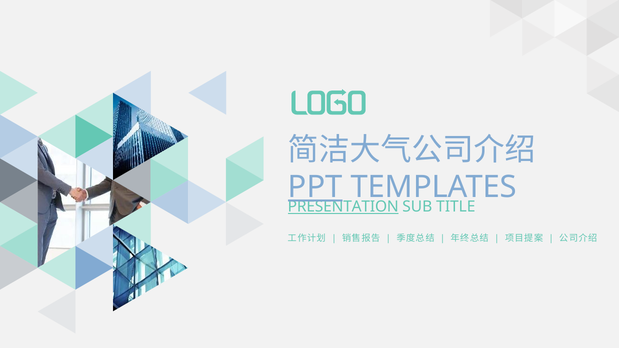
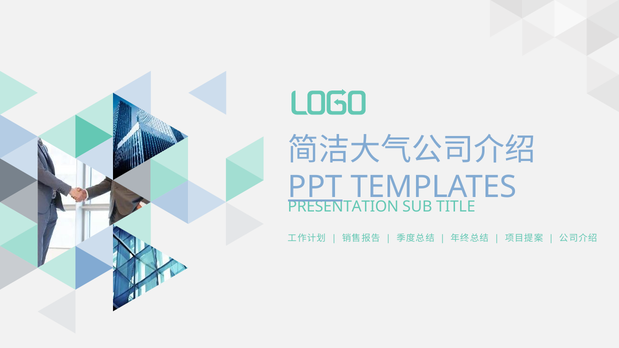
PRESENTATION underline: present -> none (343, 207)
